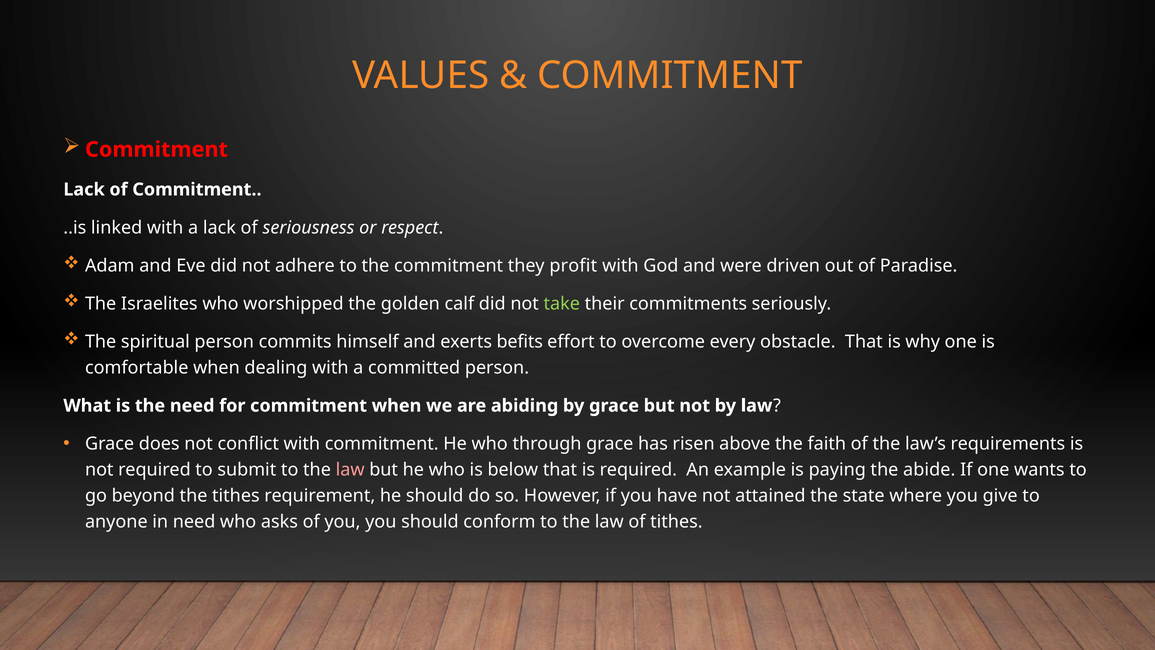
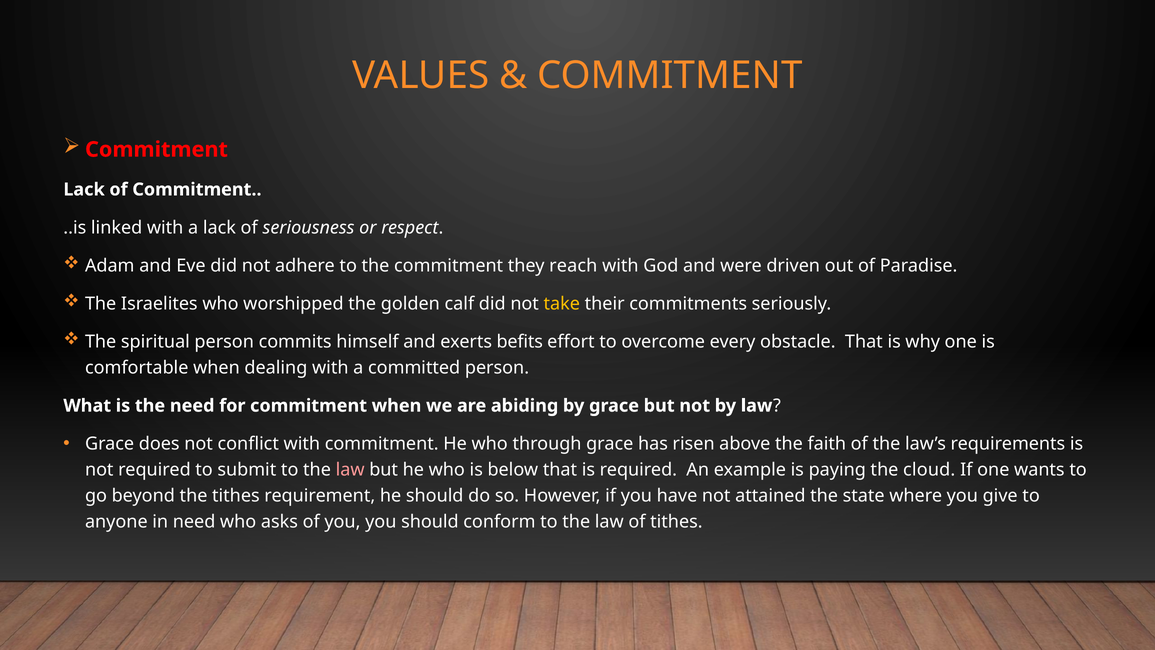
profit: profit -> reach (573, 265)
take colour: light green -> yellow (562, 304)
abide: abide -> cloud (929, 470)
